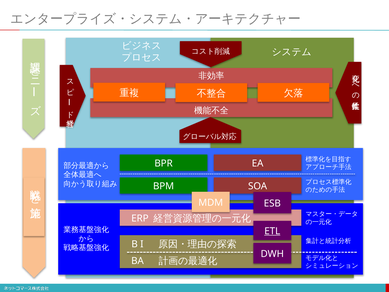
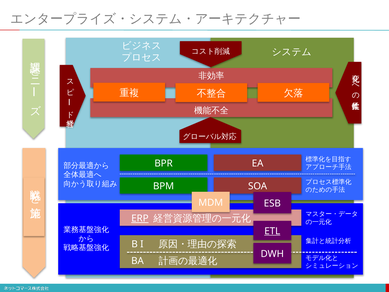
ERP underline: none -> present (140, 218)
